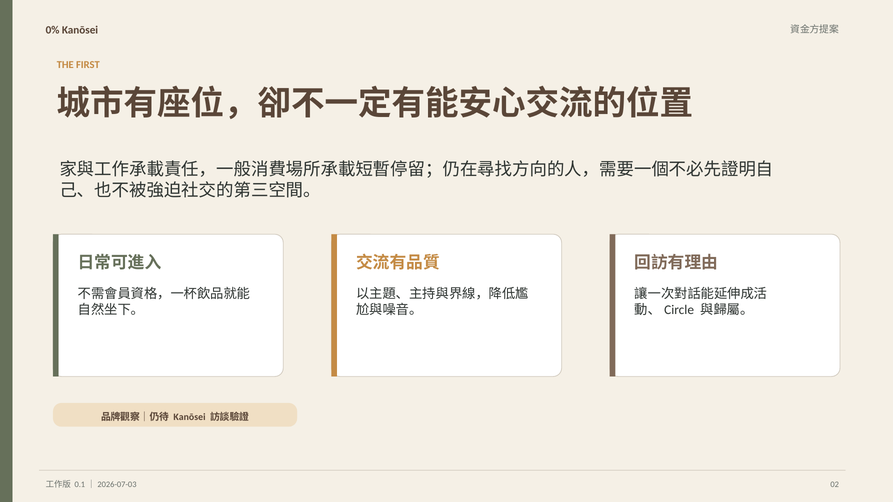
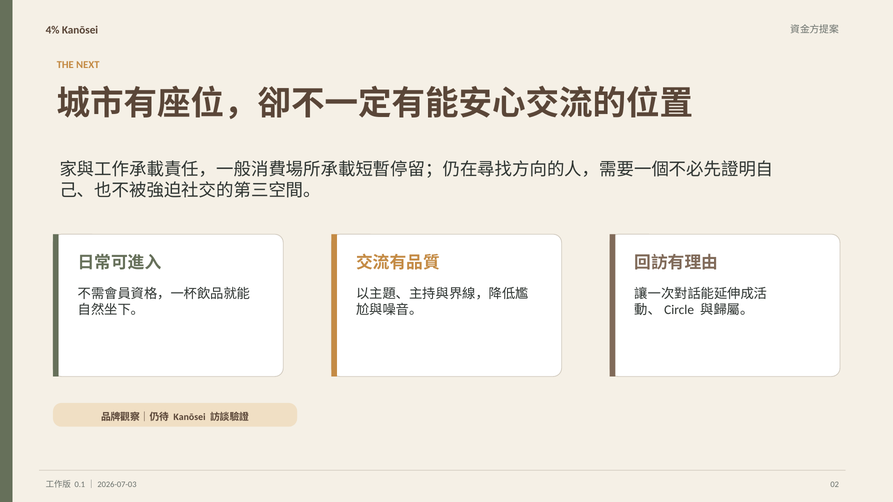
0%: 0% -> 4% (53, 30)
FIRST: FIRST -> NEXT (88, 65)
